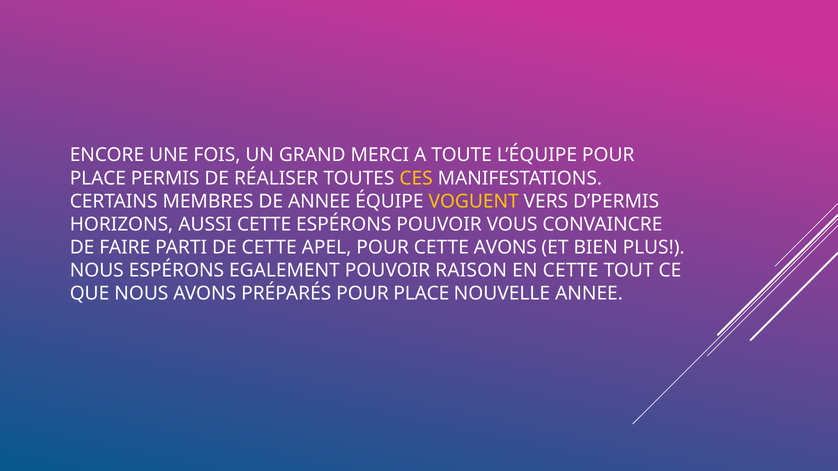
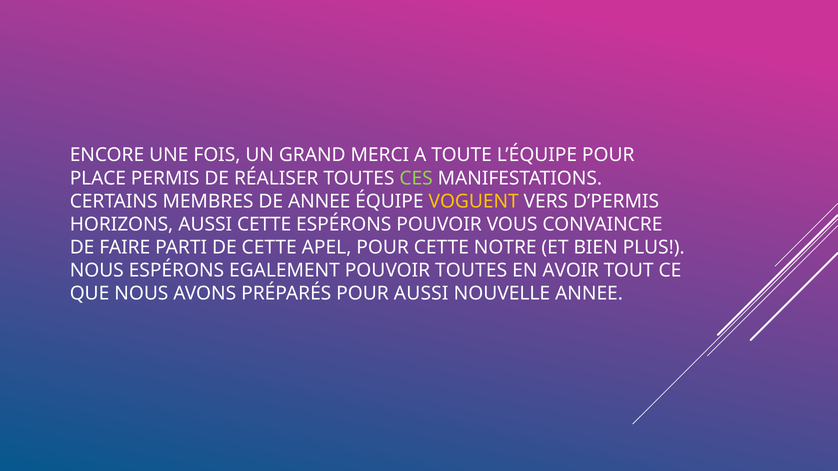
CES colour: yellow -> light green (416, 178)
CETTE AVONS: AVONS -> NOTRE (505, 247)
POUVOIR RAISON: RAISON -> TOUTES (471, 270)
EN CETTE: CETTE -> AVOIR (571, 270)
PRÉPARÉS POUR PLACE: PLACE -> AUSSI (421, 294)
